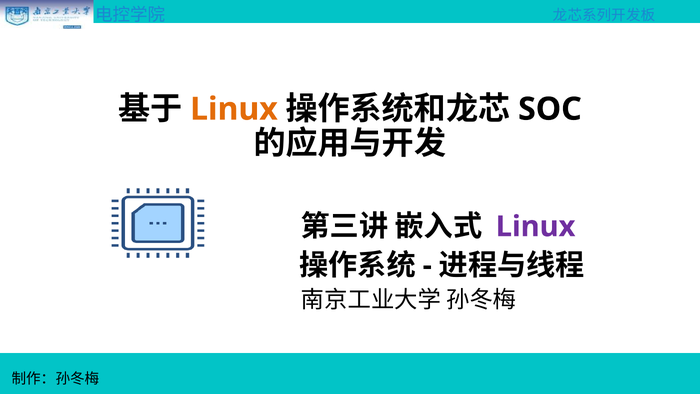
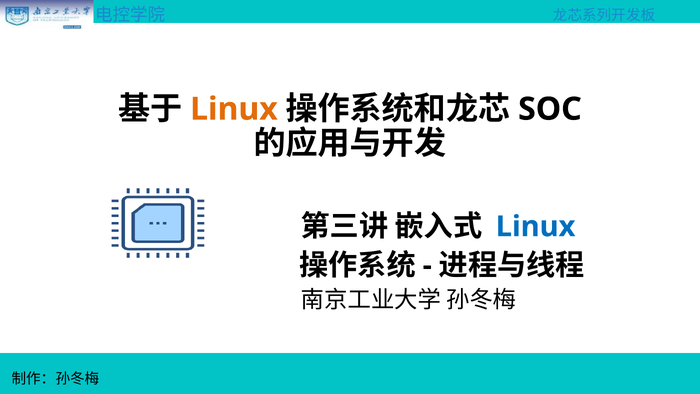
Linux colour: purple -> blue (536, 226)
